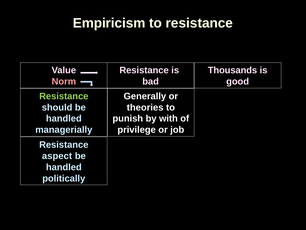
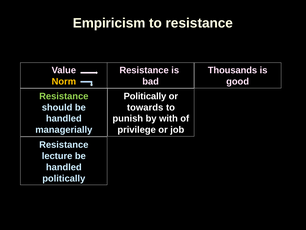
Norm colour: pink -> yellow (64, 81)
Generally: Generally -> Politically (145, 96)
theories: theories -> towards (145, 107)
aspect: aspect -> lecture (57, 156)
